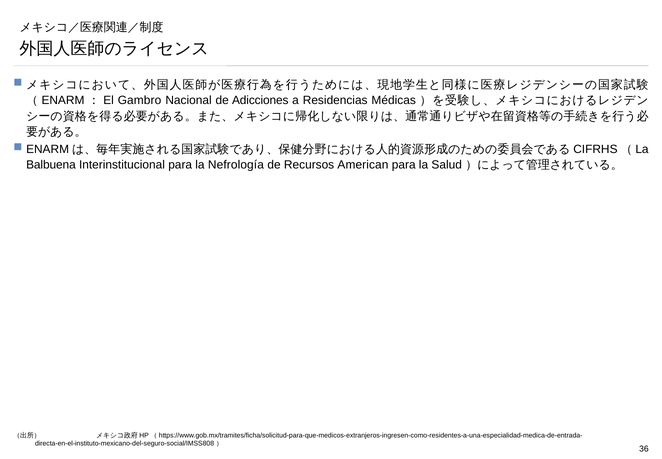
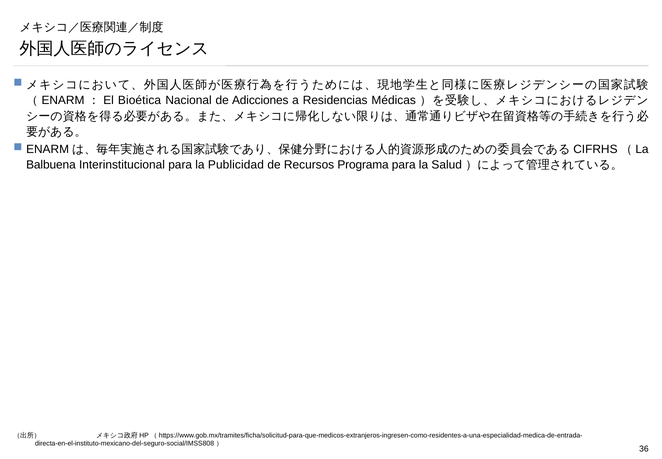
Gambro: Gambro -> Bioética (140, 100)
Nefrología: Nefrología -> Publicidad (236, 165)
American: American -> Programa (363, 165)
